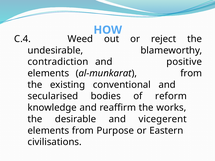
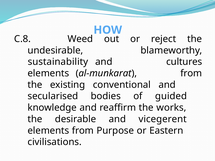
C.4: C.4 -> C.8 (22, 39)
contradiction: contradiction -> sustainability (58, 62)
positive: positive -> cultures (184, 62)
reform: reform -> guided (171, 96)
